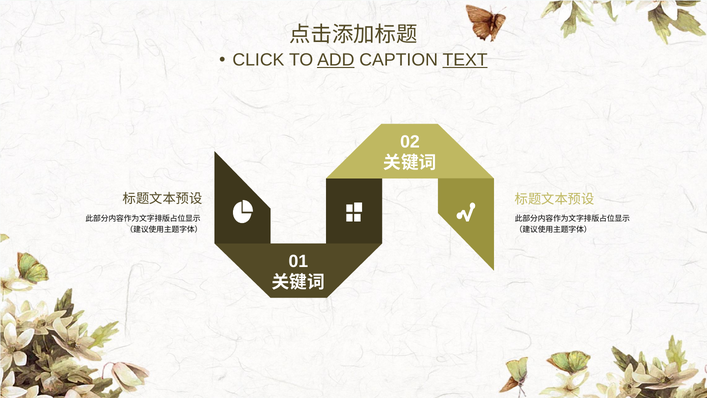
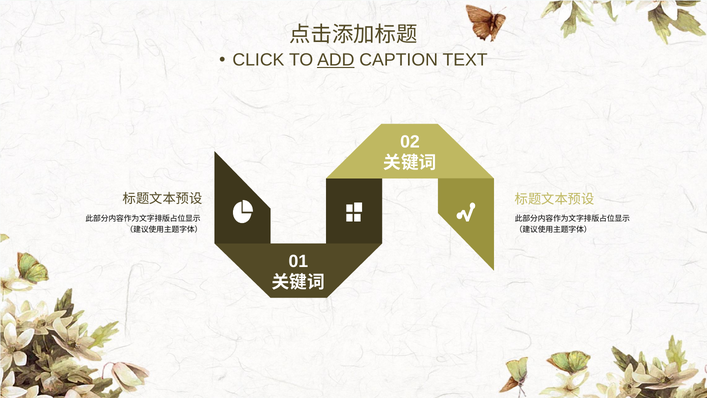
TEXT underline: present -> none (465, 60)
